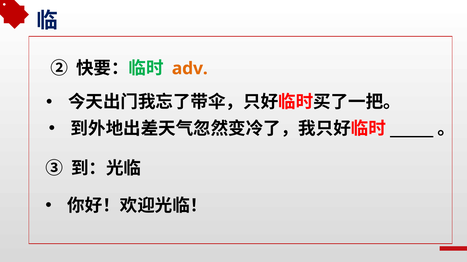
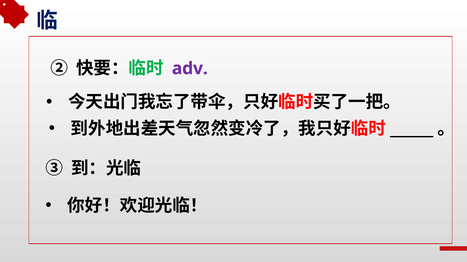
adv colour: orange -> purple (190, 69)
